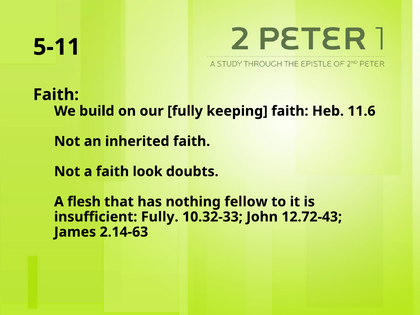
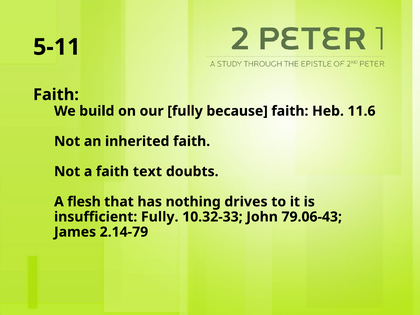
keeping: keeping -> because (237, 111)
look: look -> text (147, 172)
fellow: fellow -> drives (246, 202)
12.72-43: 12.72-43 -> 79.06-43 (312, 217)
2.14-63: 2.14-63 -> 2.14-79 (124, 232)
